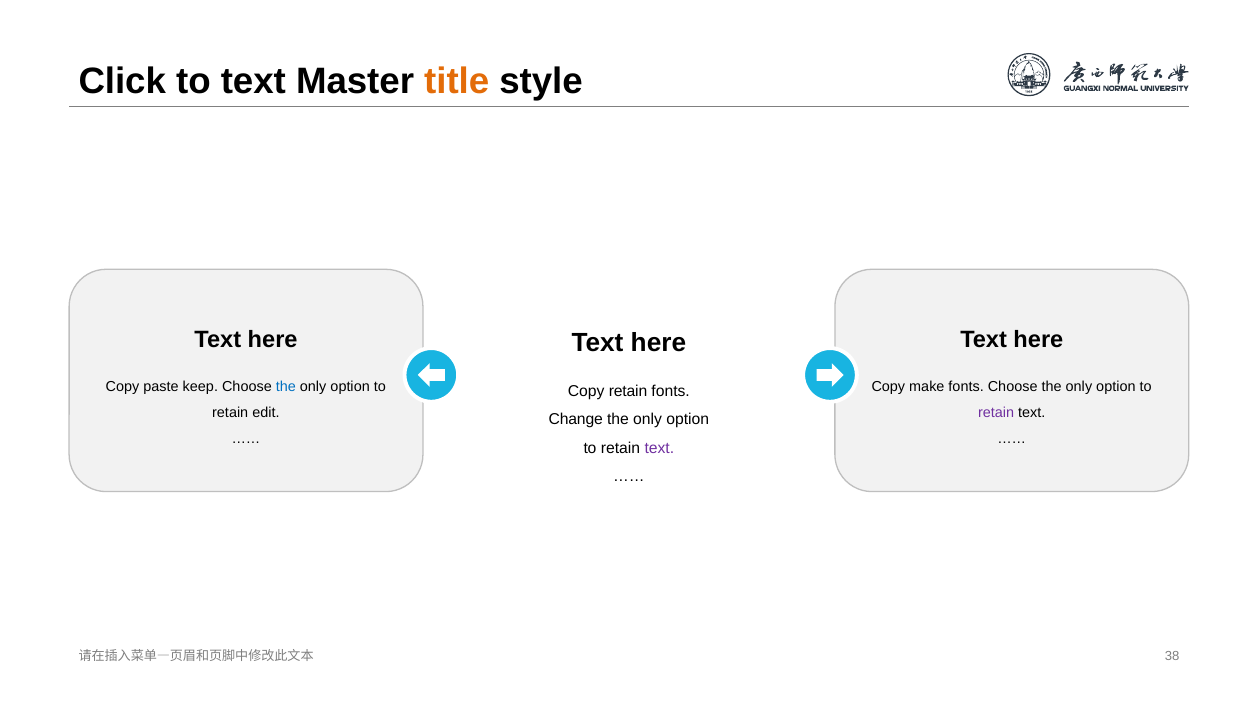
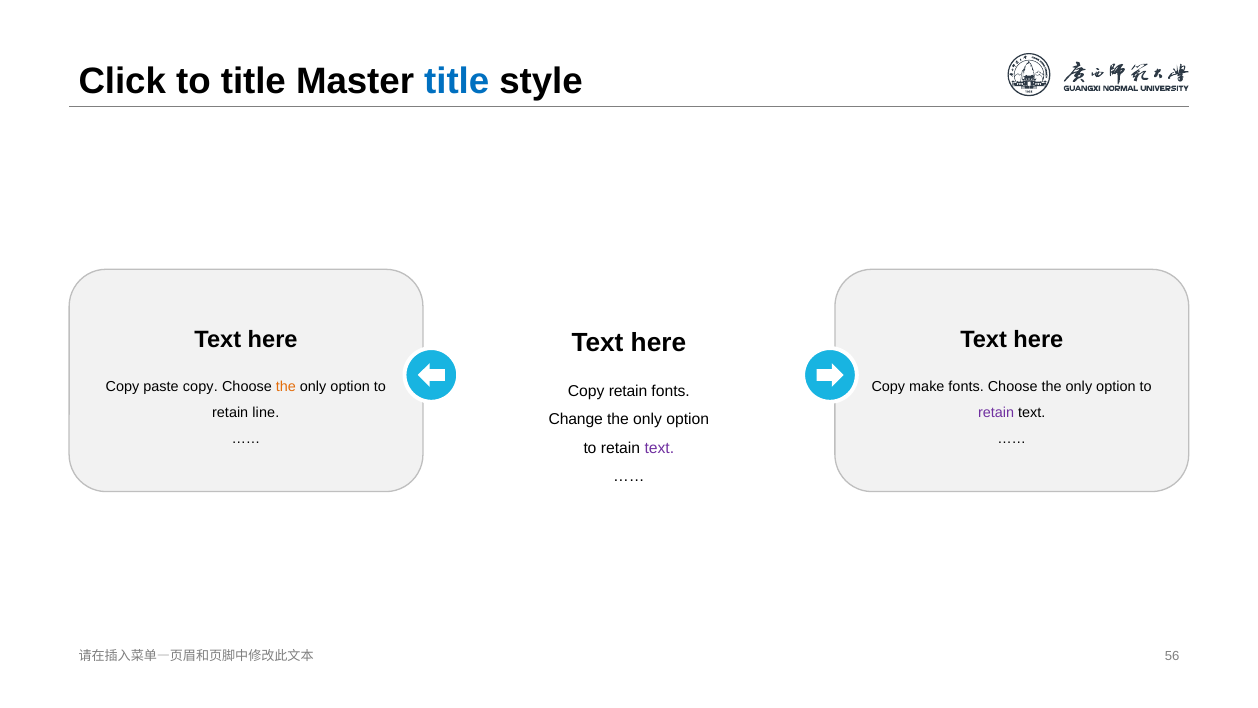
to text: text -> title (253, 81)
title colour: orange -> blue (457, 81)
paste keep: keep -> copy (200, 386)
the colour: blue -> orange (286, 386)
edit: edit -> line (266, 412)
38: 38 -> 56 (1172, 655)
